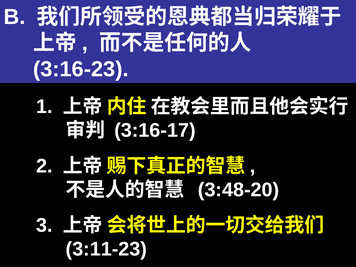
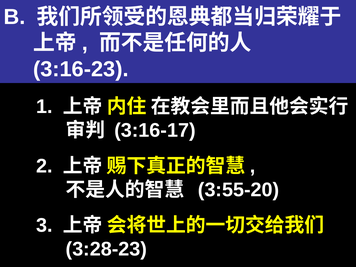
3:48-20: 3:48-20 -> 3:55-20 (239, 190)
3:11-23: 3:11-23 -> 3:28-23 (106, 249)
